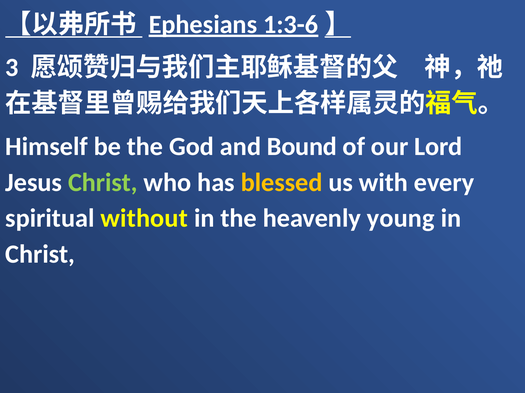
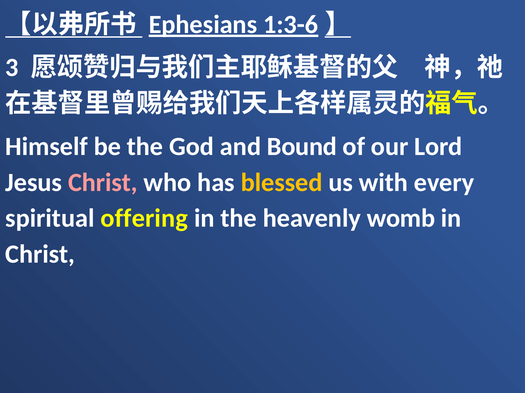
Christ colour: light green -> pink (103, 183)
without: without -> offering (144, 219)
young: young -> womb (401, 219)
